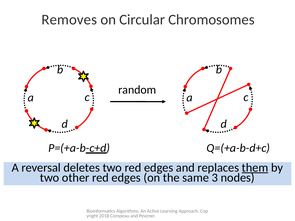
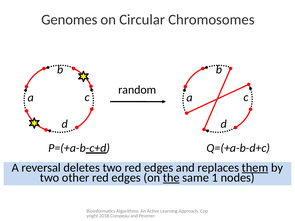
Removes: Removes -> Genomes (69, 20)
the underline: none -> present (171, 178)
3: 3 -> 1 (215, 178)
